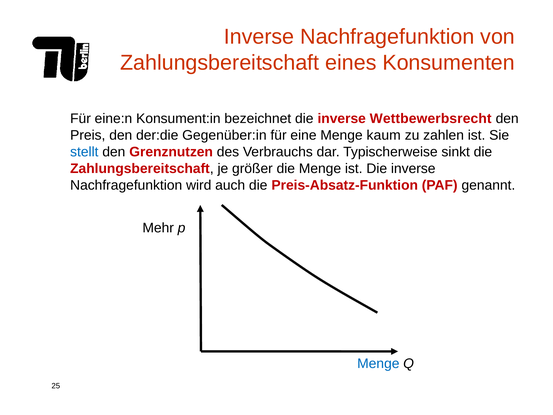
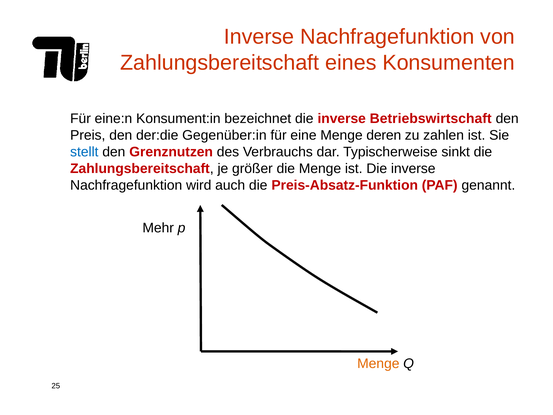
Wettbewerbsrecht: Wettbewerbsrecht -> Betriebswirtschaft (431, 119)
kaum: kaum -> deren (384, 135)
Menge colour: blue -> orange (378, 363)
